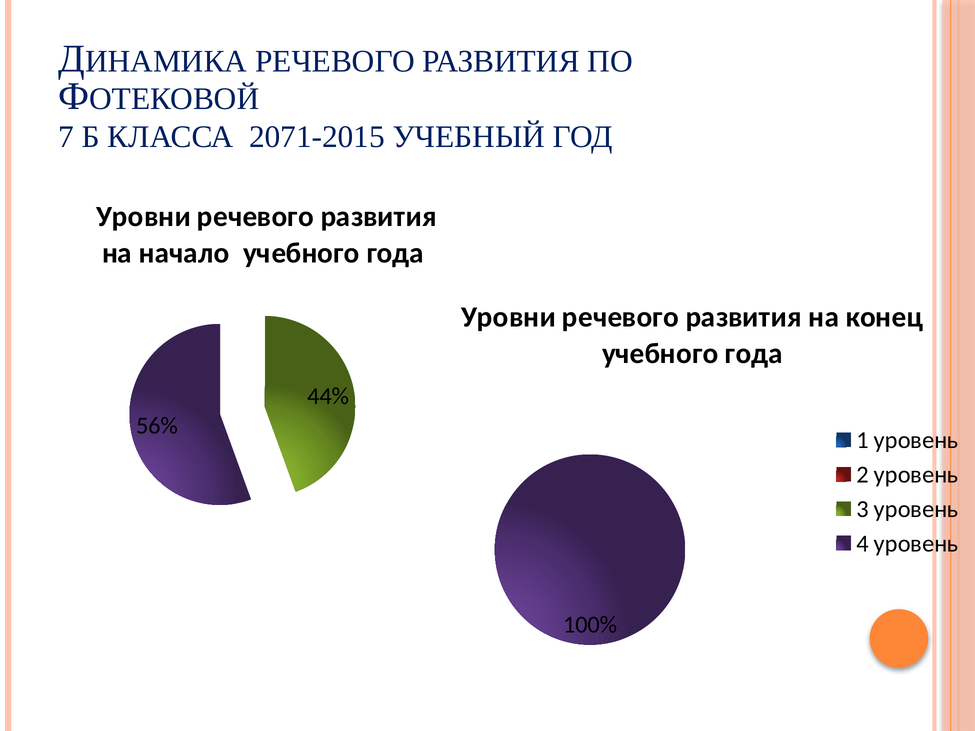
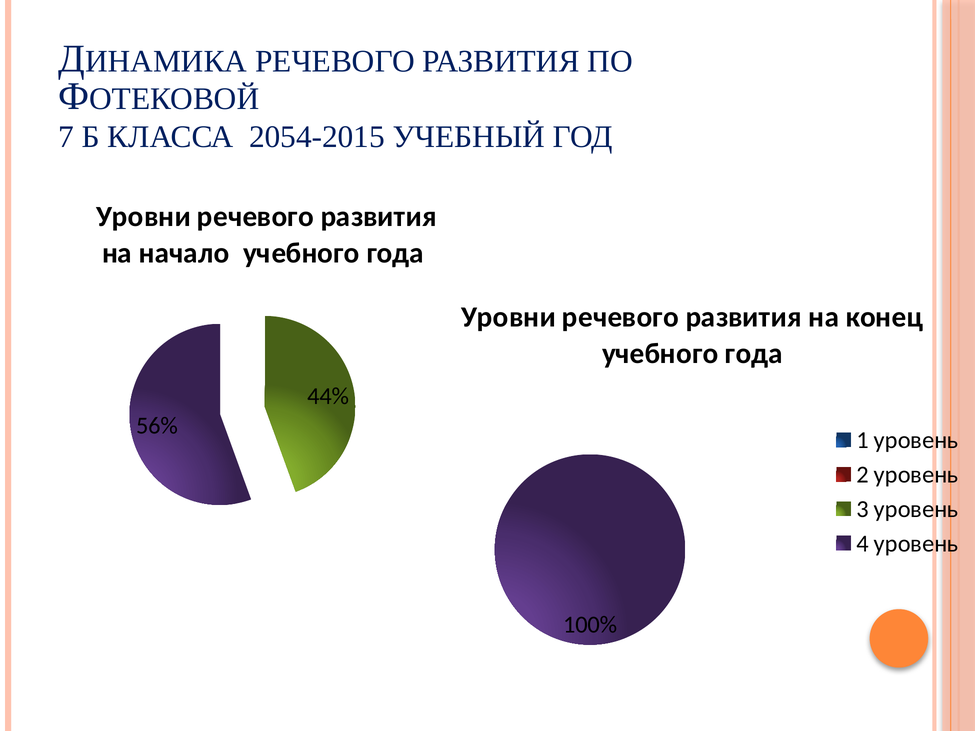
2071-2015: 2071-2015 -> 2054-2015 (317, 137)
